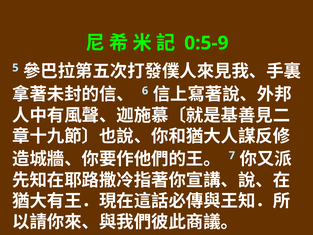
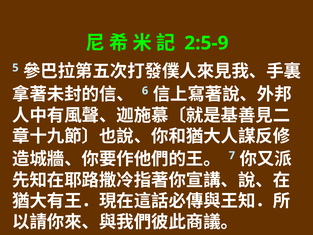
0:5-9: 0:5-9 -> 2:5-9 (206, 43)
